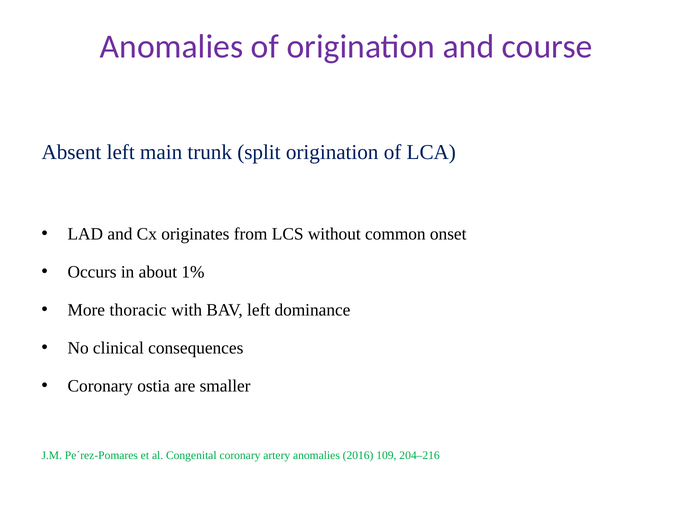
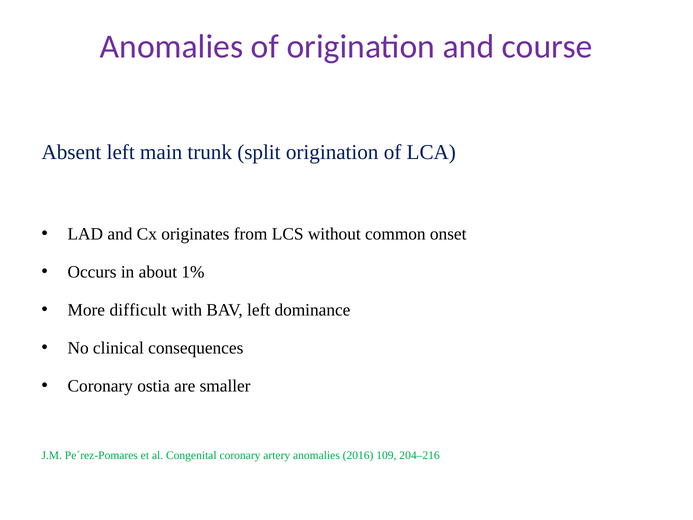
thoracic: thoracic -> difficult (138, 310)
